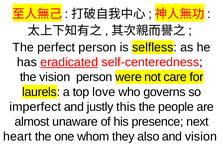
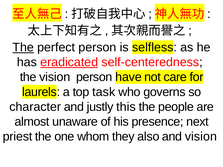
The underline: none -> present (23, 47)
were: were -> have (128, 77)
love: love -> task (104, 92)
imperfect: imperfect -> character (35, 107)
heart: heart -> priest (18, 137)
